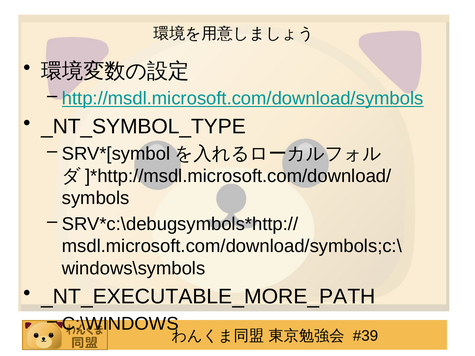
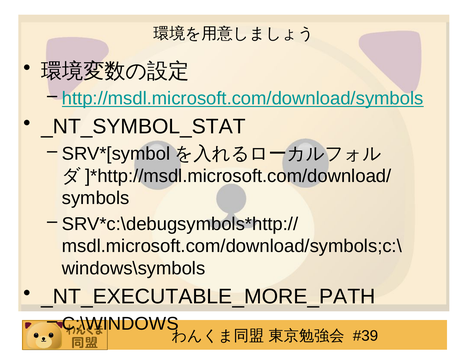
_NT_SYMBOL_TYPE: _NT_SYMBOL_TYPE -> _NT_SYMBOL_STAT (143, 127)
